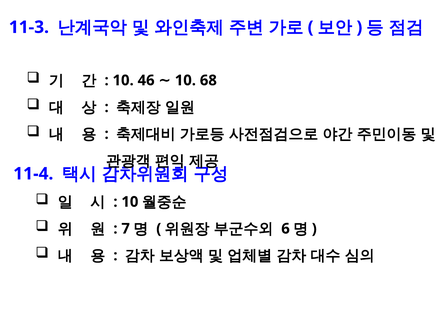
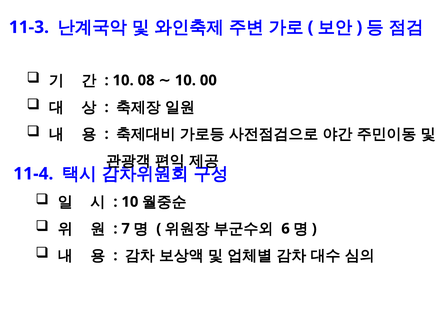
46: 46 -> 08 (146, 80)
68: 68 -> 00 (208, 80)
